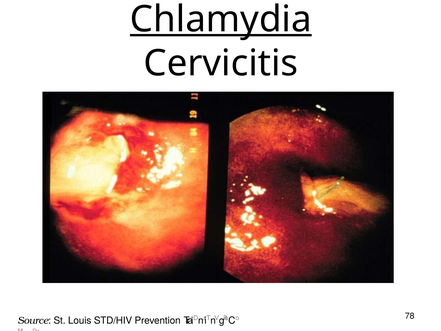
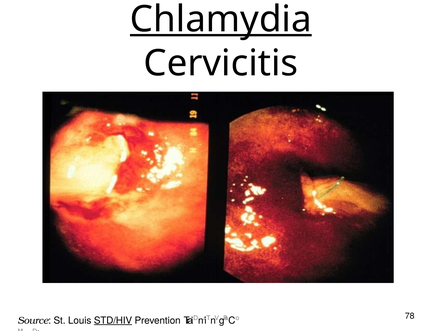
STD/HIV underline: none -> present (113, 320)
